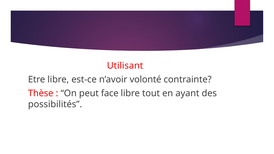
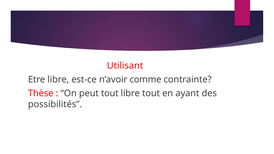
volonté: volonté -> comme (146, 79)
peut face: face -> tout (110, 93)
